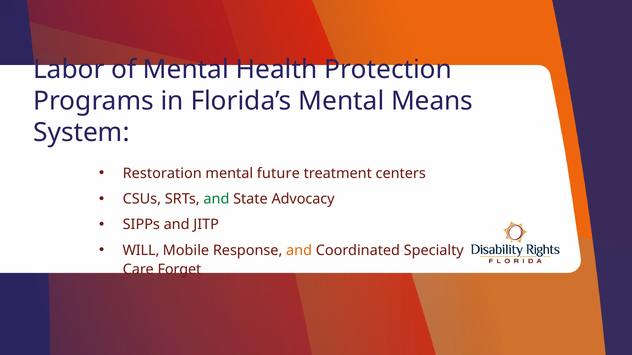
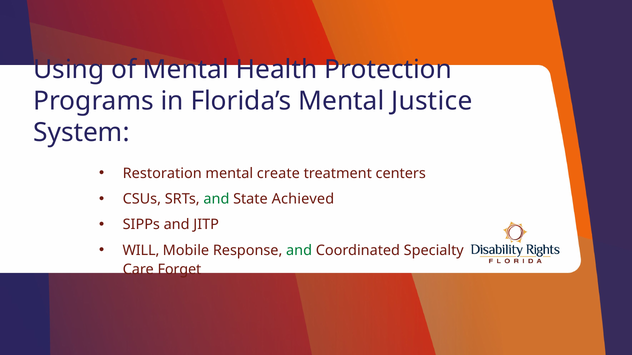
Labor: Labor -> Using (69, 70)
Means: Means -> Justice (432, 101)
future: future -> create (278, 174)
Advocacy: Advocacy -> Achieved (303, 199)
and colour: orange -> green (299, 251)
